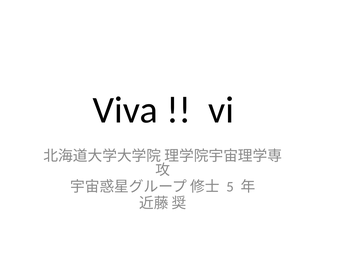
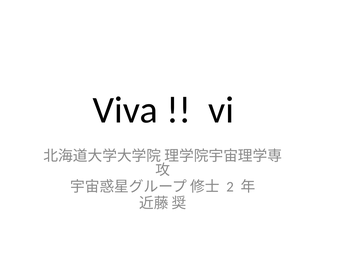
5: 5 -> 2 (230, 187)
